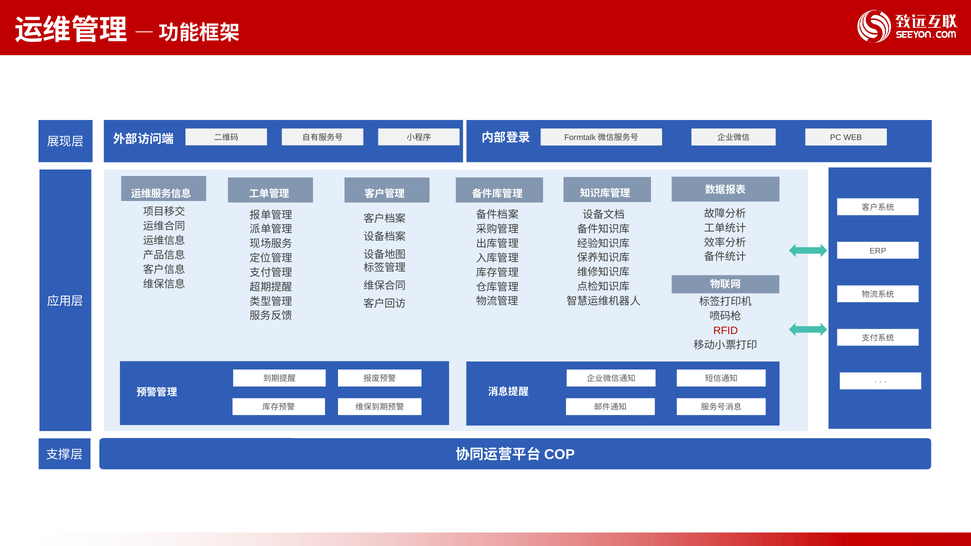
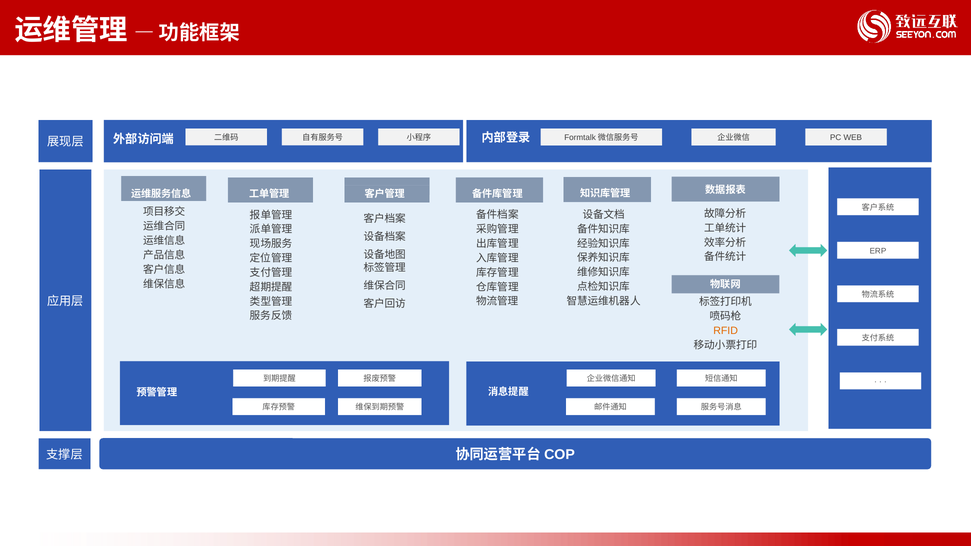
RFID colour: red -> orange (726, 331)
